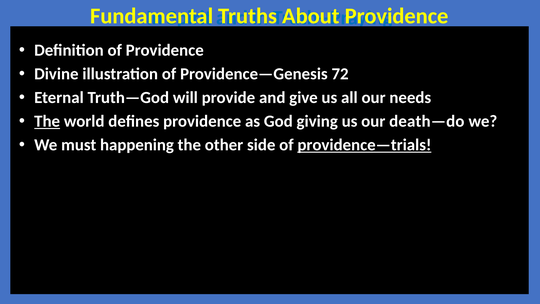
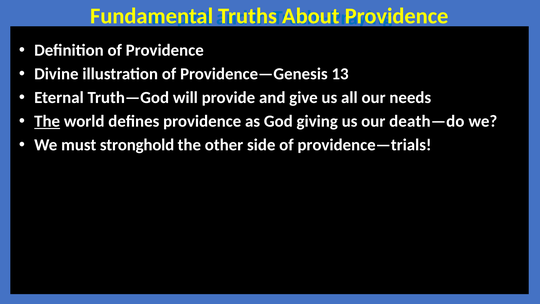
72: 72 -> 13 (340, 74)
happening: happening -> stronghold (137, 145)
providence—trials underline: present -> none (364, 145)
